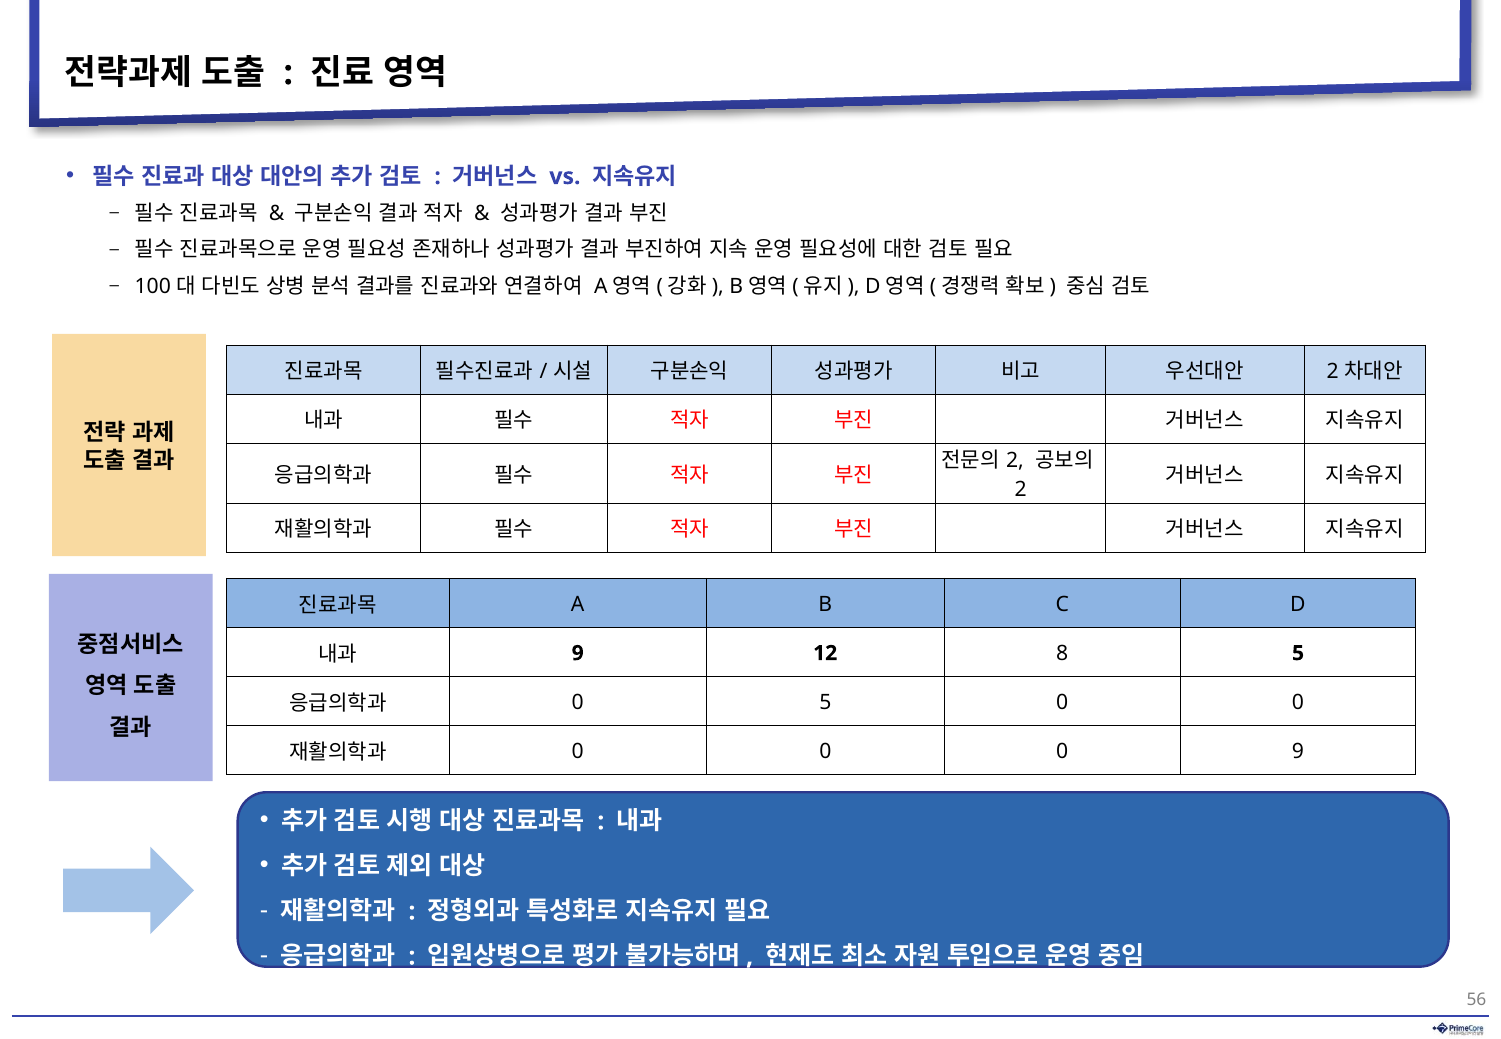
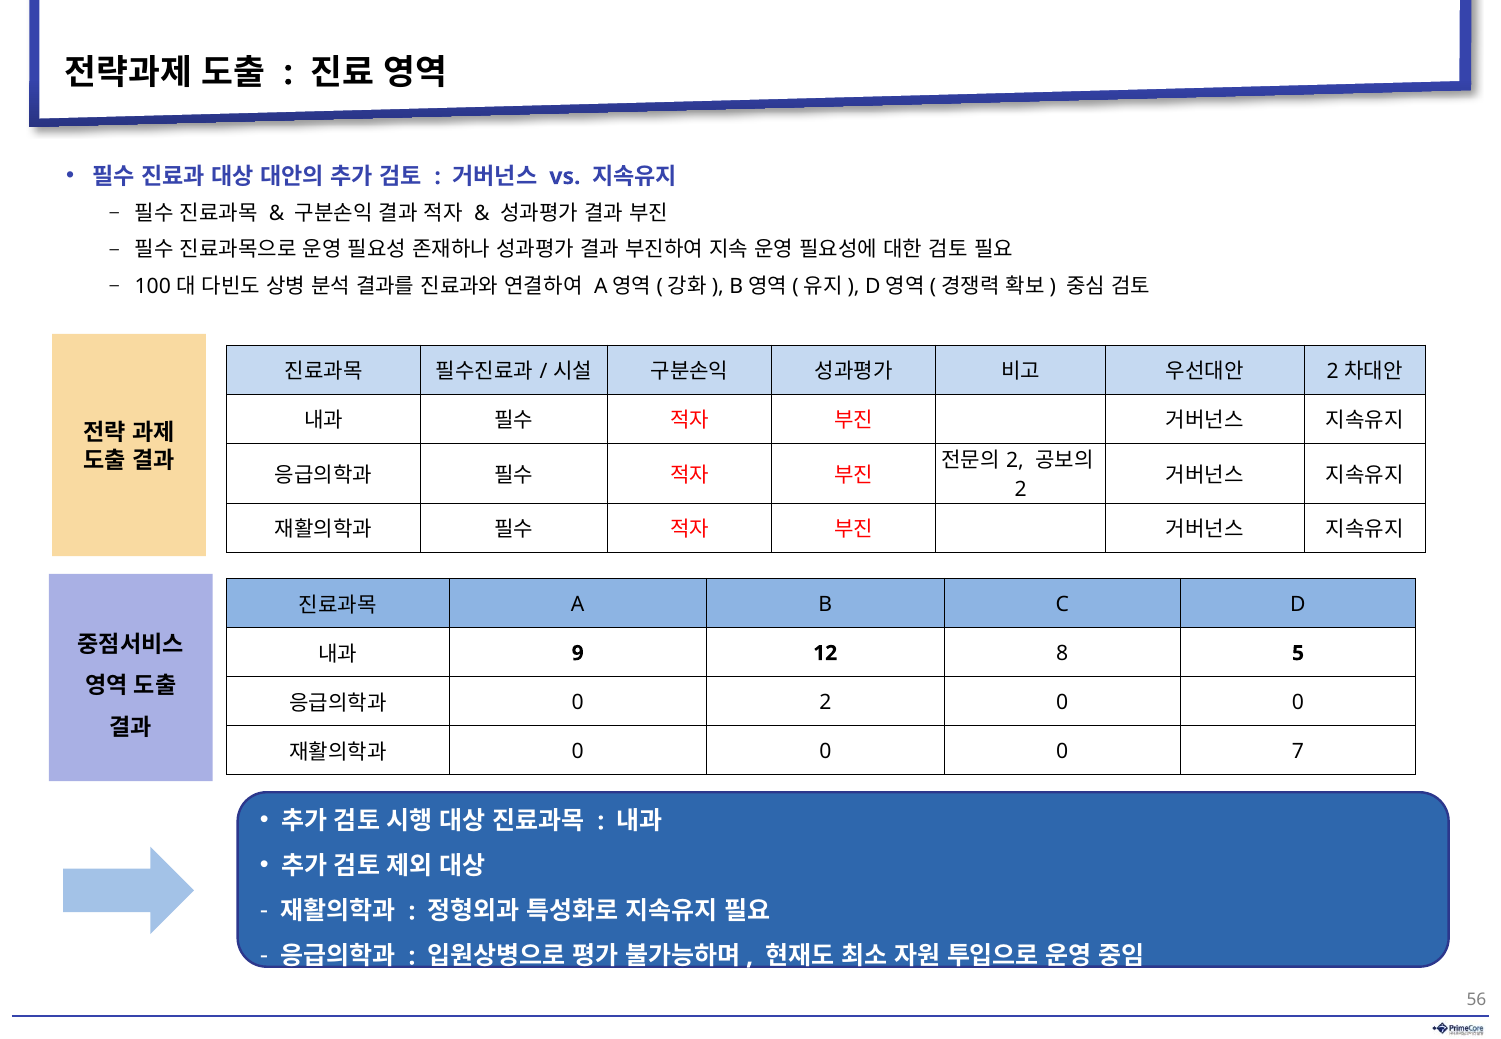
0 5: 5 -> 2 (825, 702)
0 9: 9 -> 7 (1298, 751)
